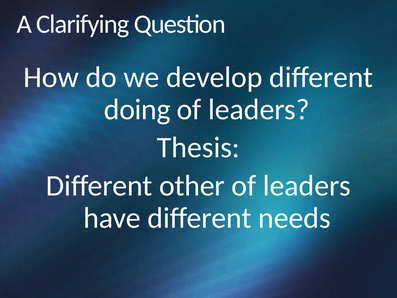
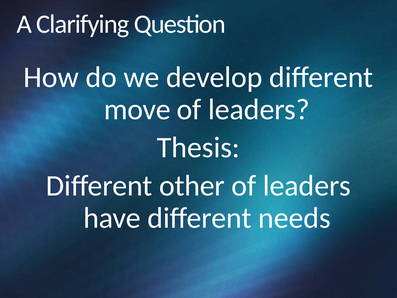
doing: doing -> move (137, 109)
